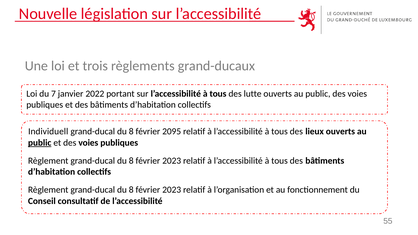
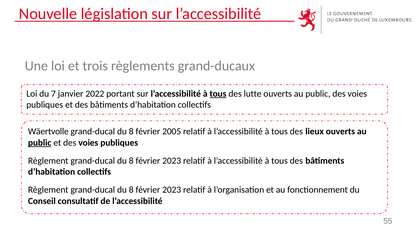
tous underline: none -> present (218, 94)
Individuell: Individuell -> Wäertvolle (48, 132)
2095: 2095 -> 2005 (172, 132)
